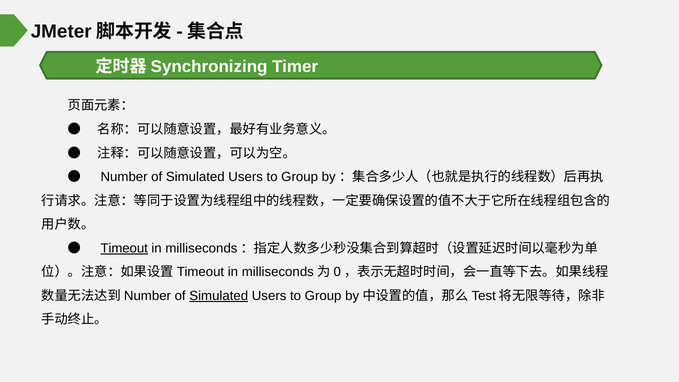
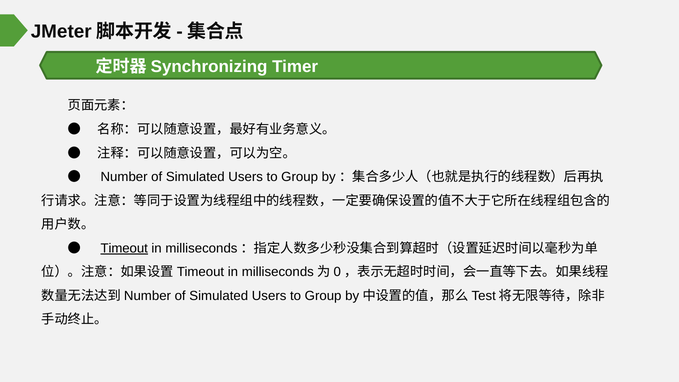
Simulated underline: present -> none (219, 296)
